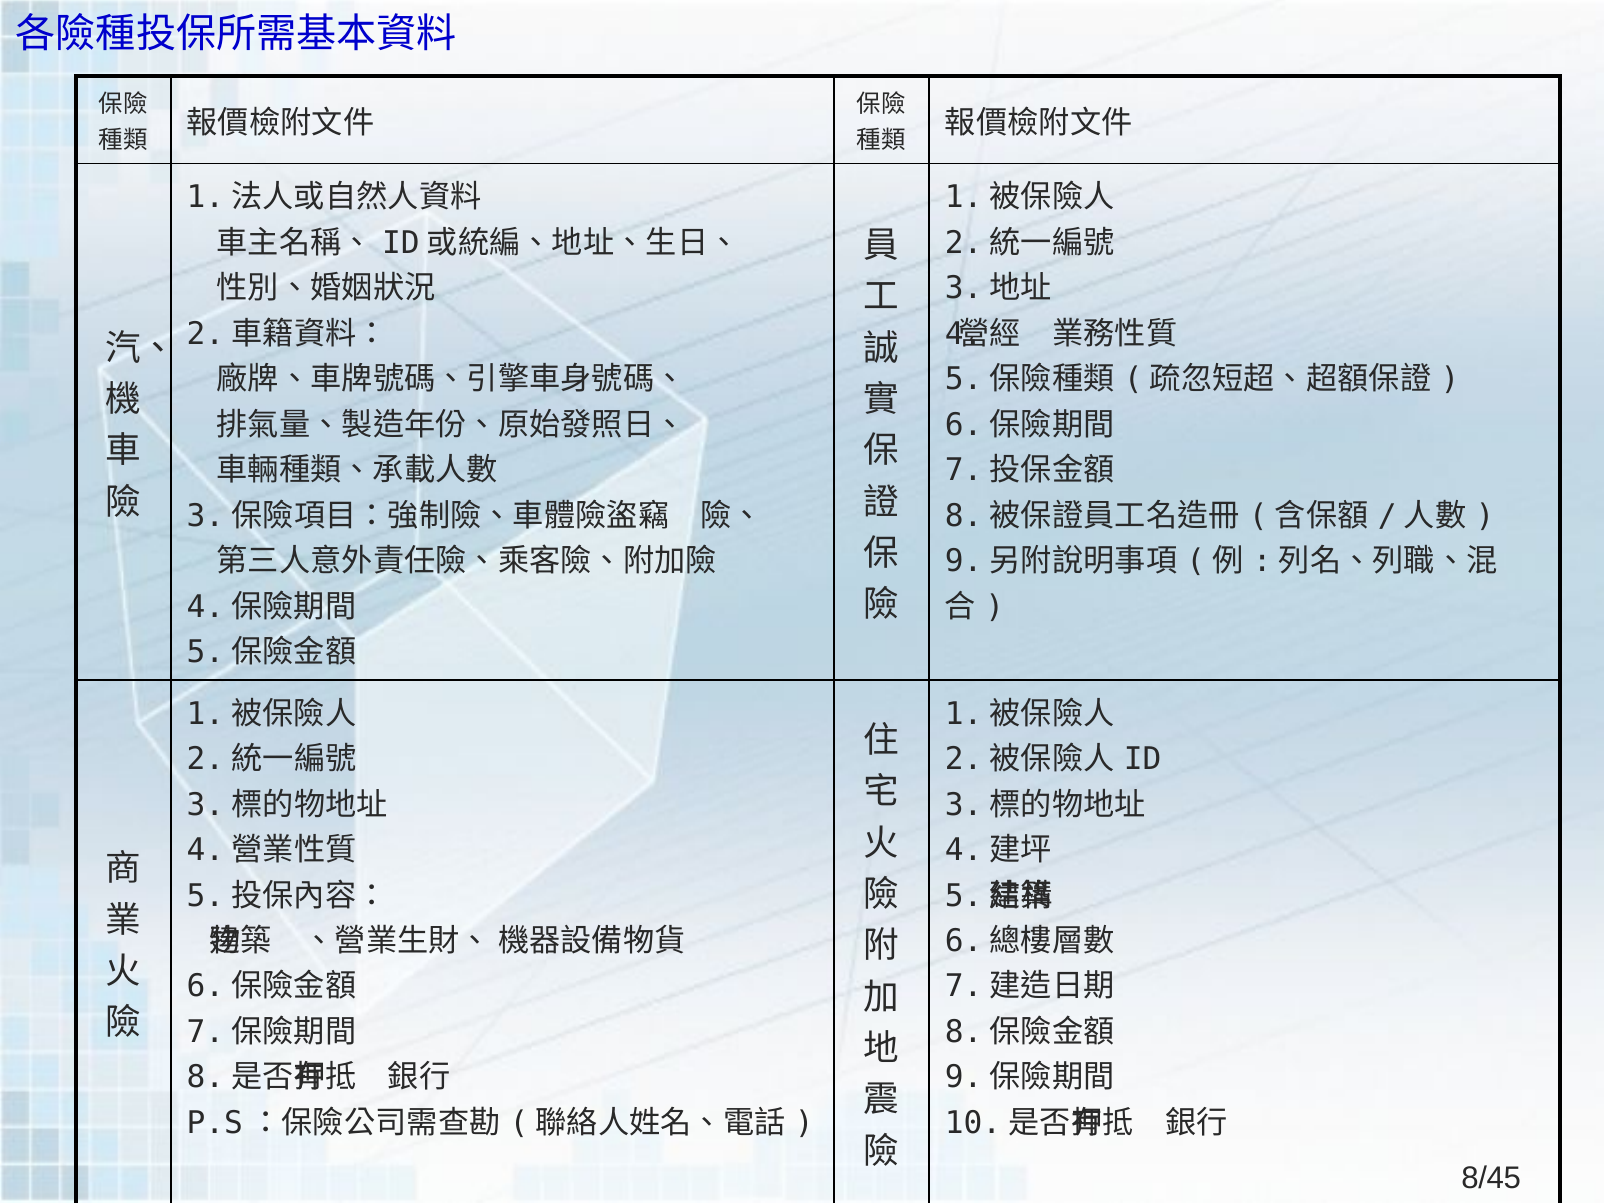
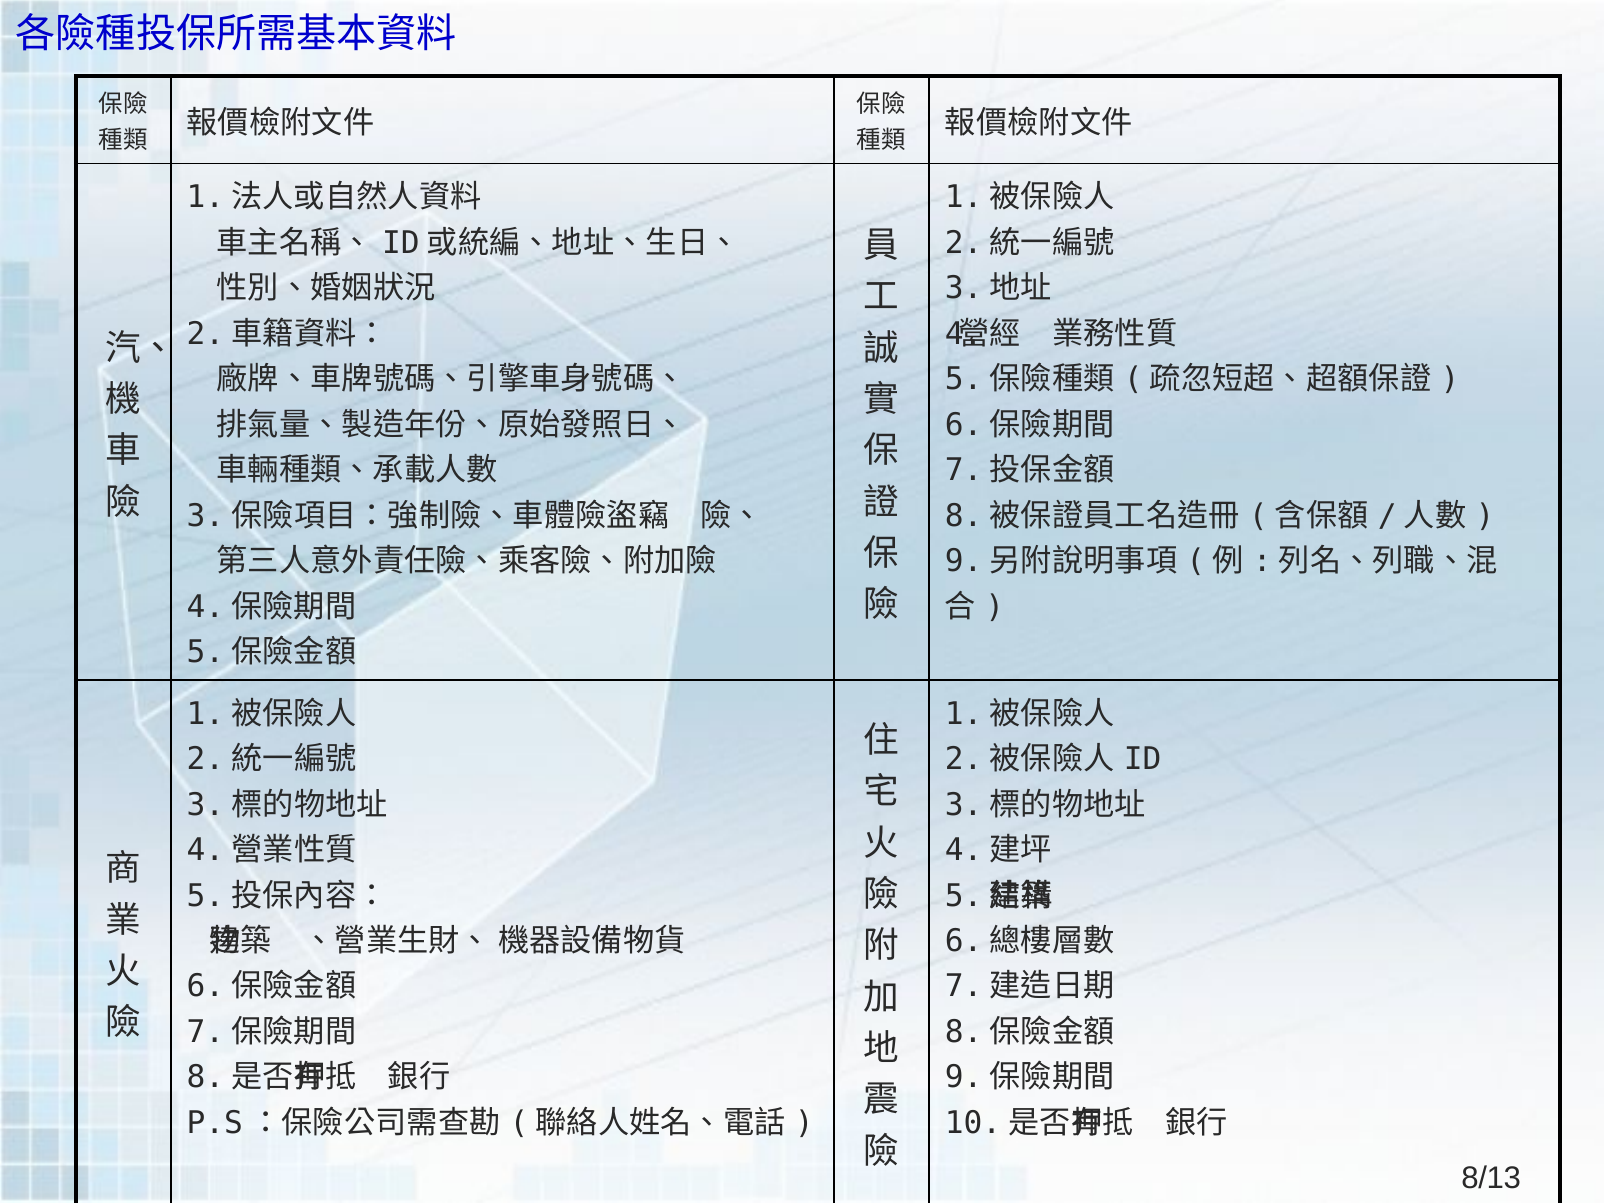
8/45: 8/45 -> 8/13 (1491, 1178)
